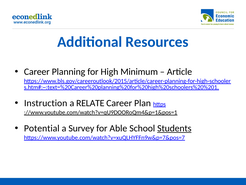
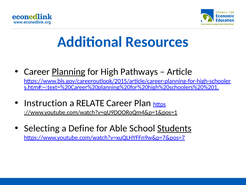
Planning underline: none -> present (69, 72)
Minimum: Minimum -> Pathways (139, 72)
Potential: Potential -> Selecting (42, 128)
Survey: Survey -> Define (81, 128)
